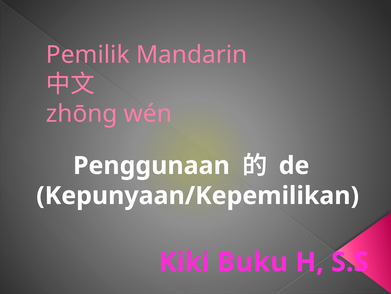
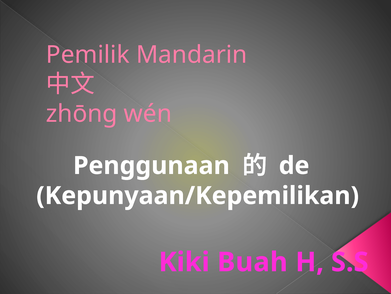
Buku: Buku -> Buah (252, 262)
